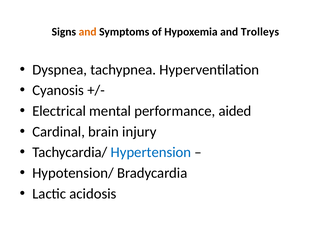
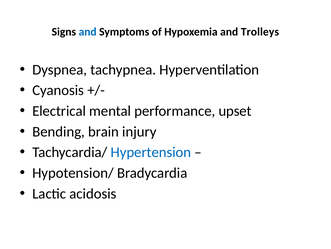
and colour: orange -> blue (88, 32)
aided: aided -> upset (235, 111)
Cardinal: Cardinal -> Bending (59, 131)
